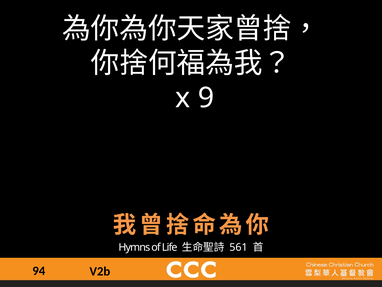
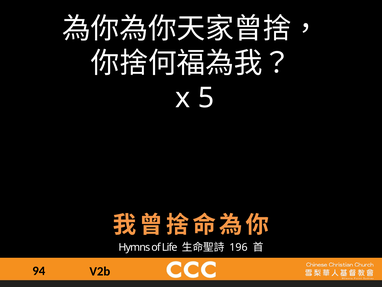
9: 9 -> 5 (206, 98)
561: 561 -> 196 (238, 247)
